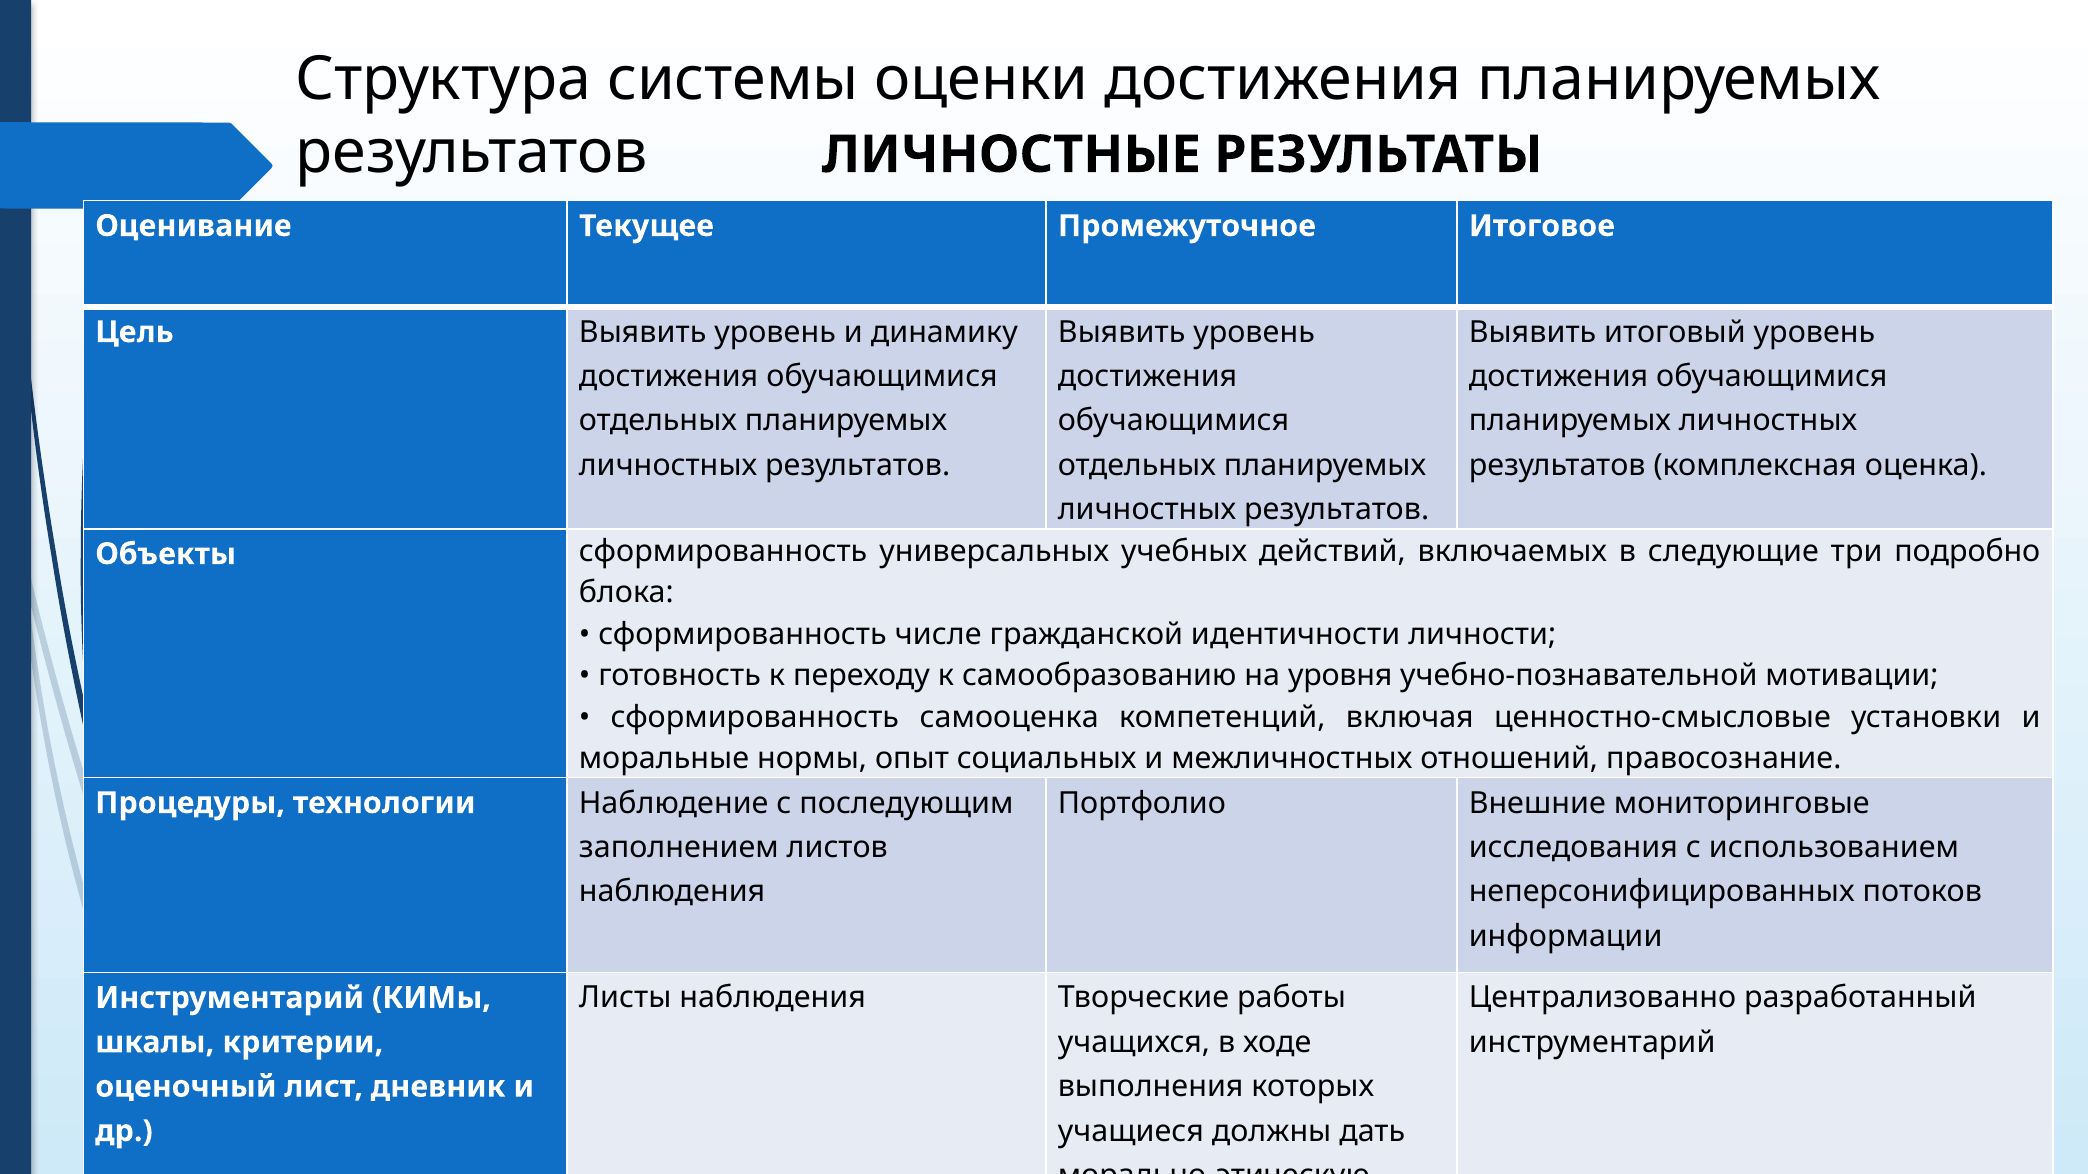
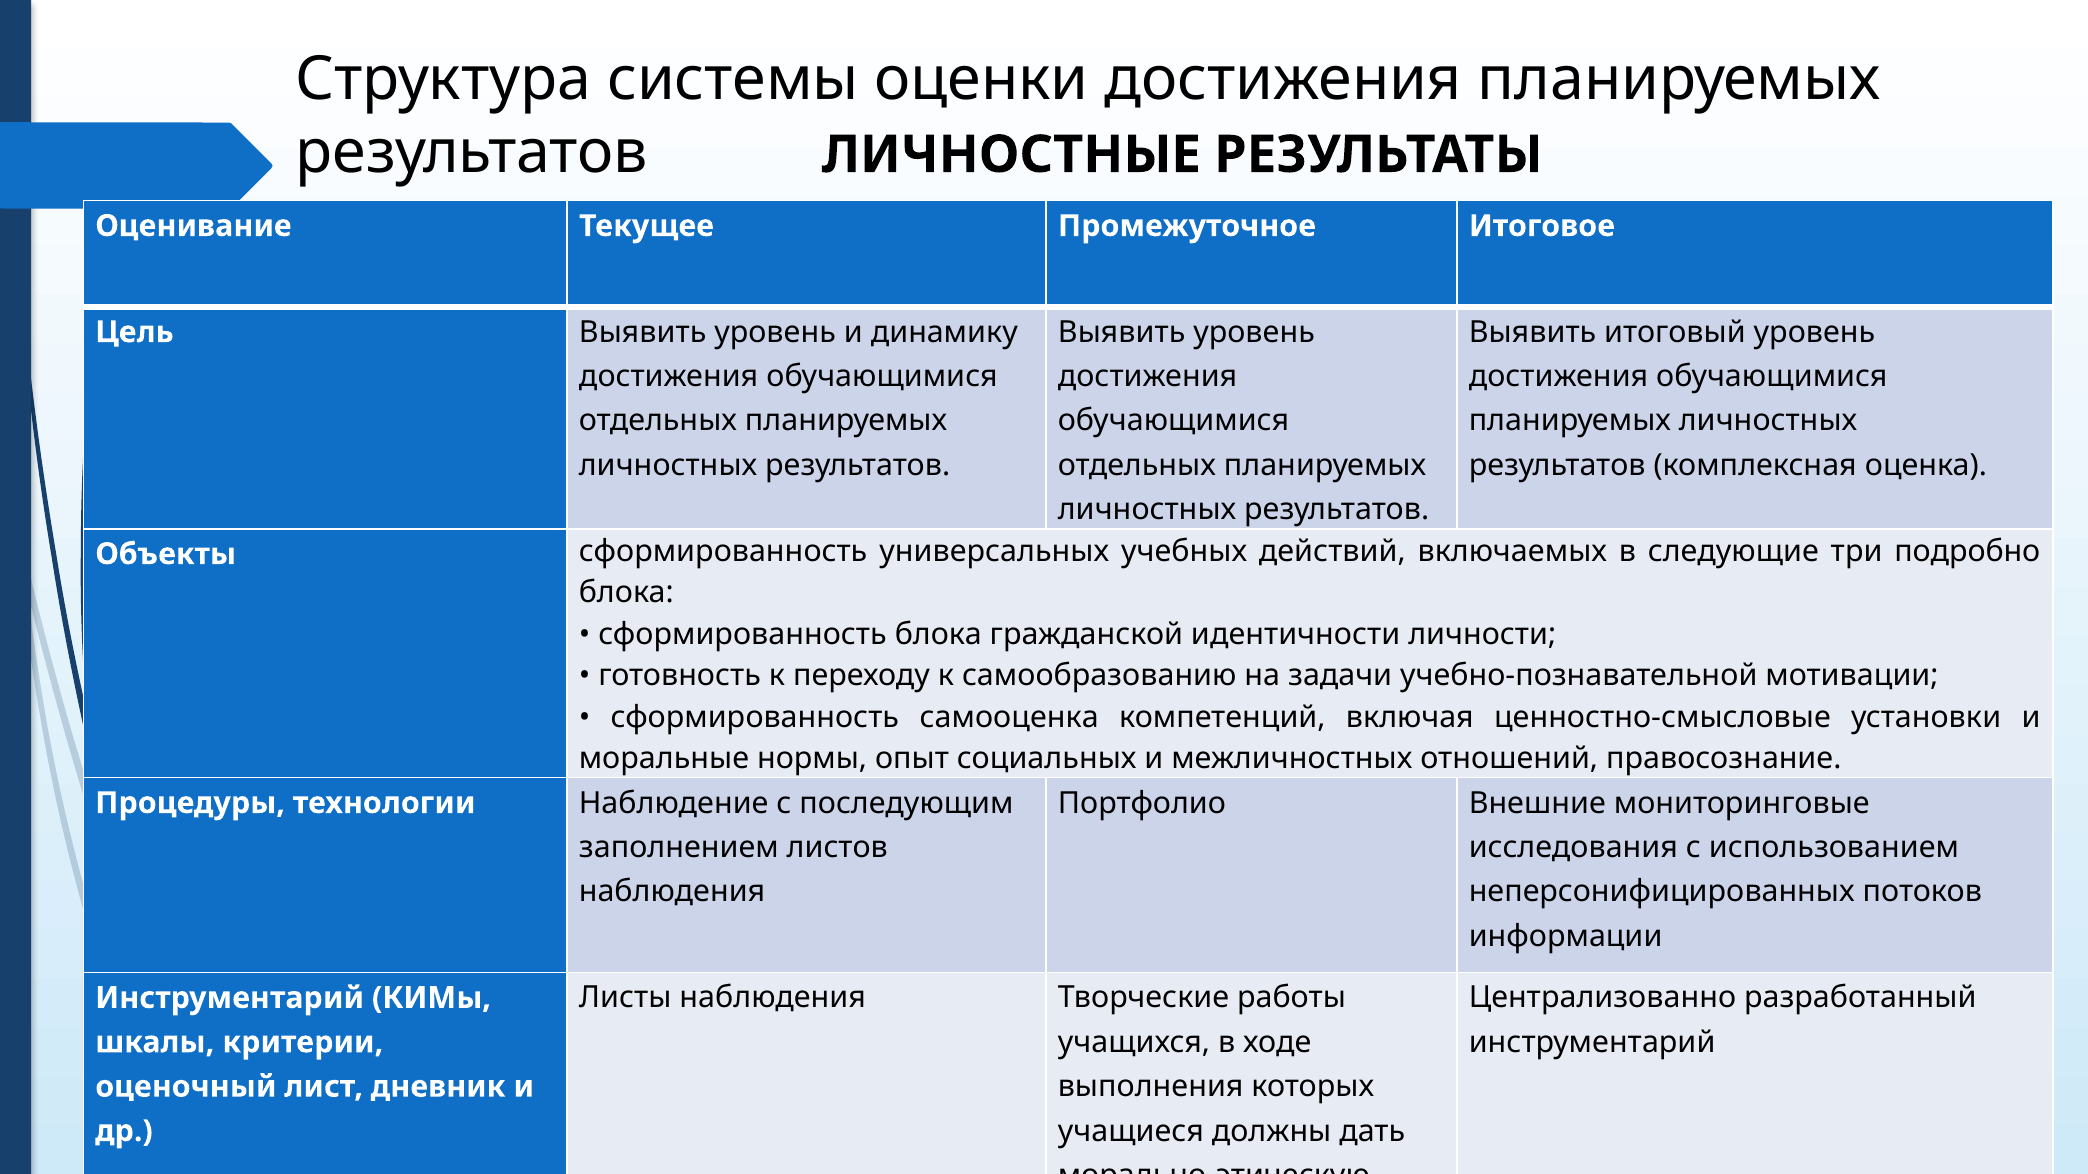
сформированность числе: числе -> блока (938, 634)
уровня: уровня -> задачи (1340, 676)
